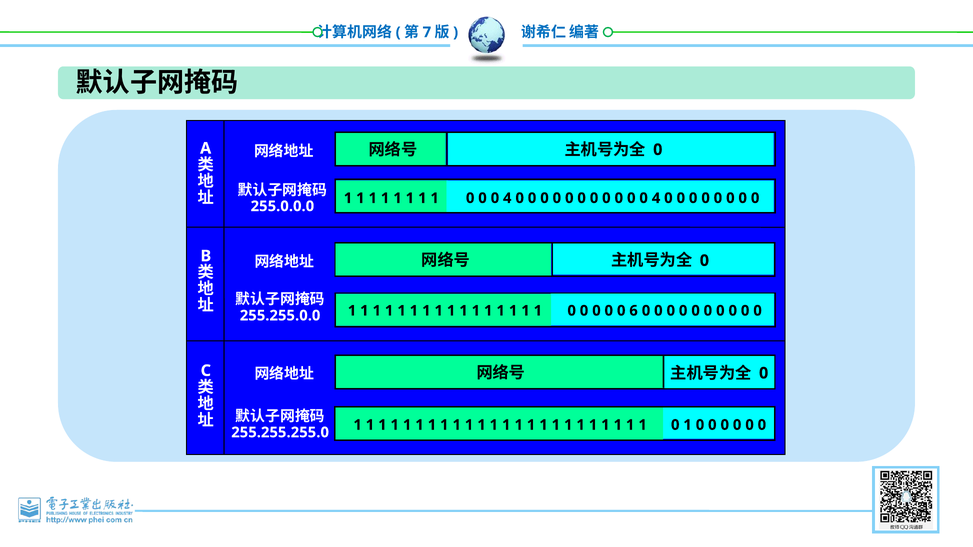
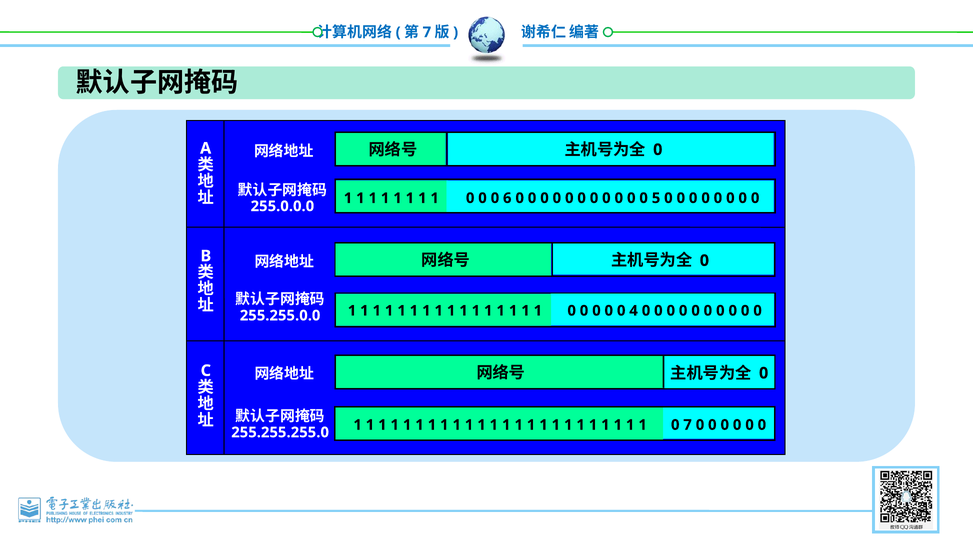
4: 4 -> 6 (507, 198)
4: 4 -> 5 (656, 198)
6: 6 -> 4 (634, 311)
1 0 1: 1 -> 7 (688, 425)
